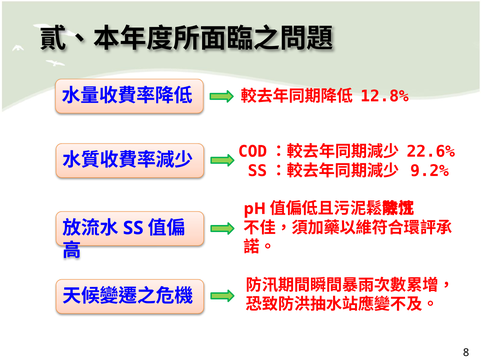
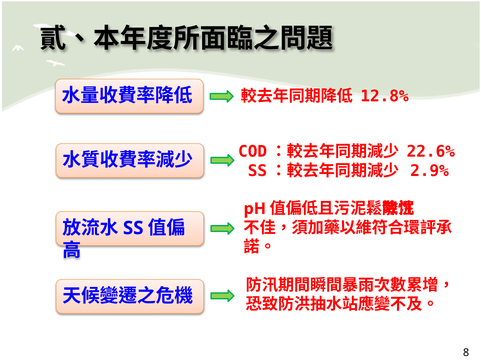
9.2%: 9.2% -> 2.9% (429, 171)
